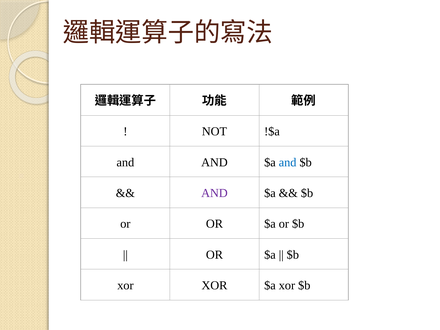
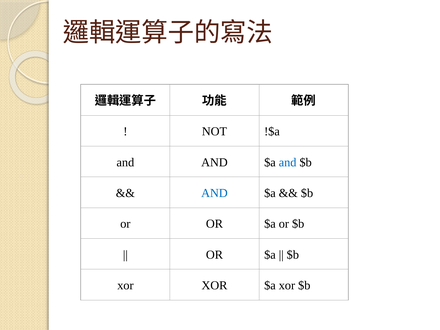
AND colour: purple -> blue (214, 193)
